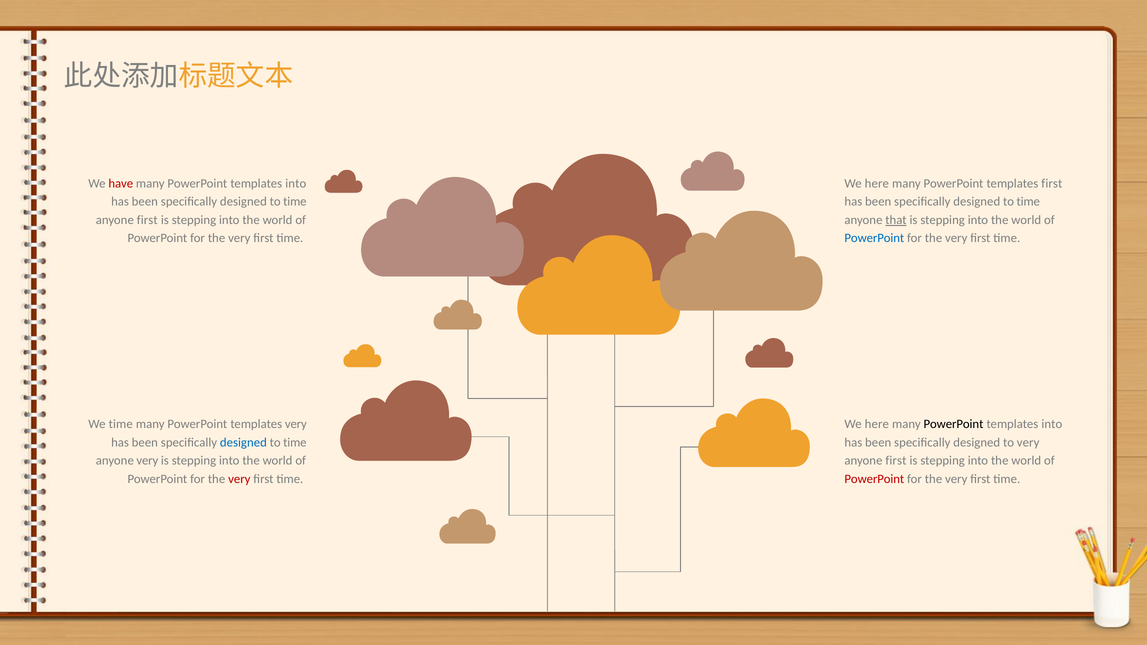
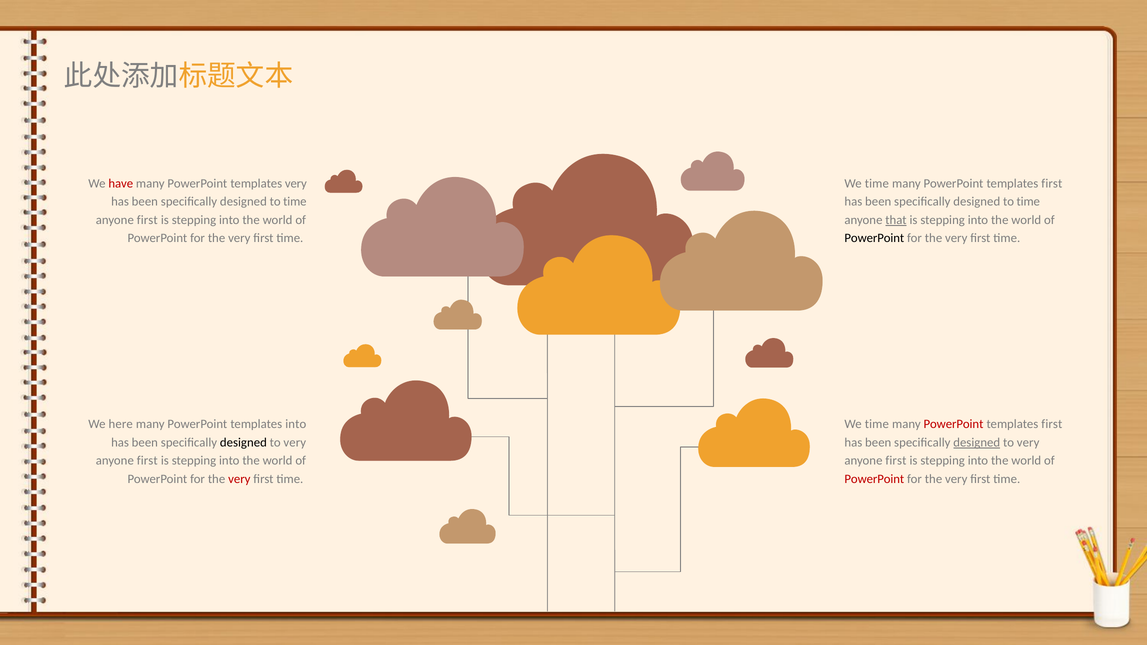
into: into -> very (296, 183)
here: here -> time (877, 183)
PowerPoint colour: blue -> black (874, 238)
We time: time -> here (121, 424)
templates very: very -> into (296, 424)
here: here -> time (877, 424)
PowerPoint colour: black -> red (953, 424)
into: into -> first (1052, 424)
designed colour: blue -> black (243, 443)
time: time -> very (295, 443)
designed underline: none -> present (977, 443)
very: very -> first (147, 461)
